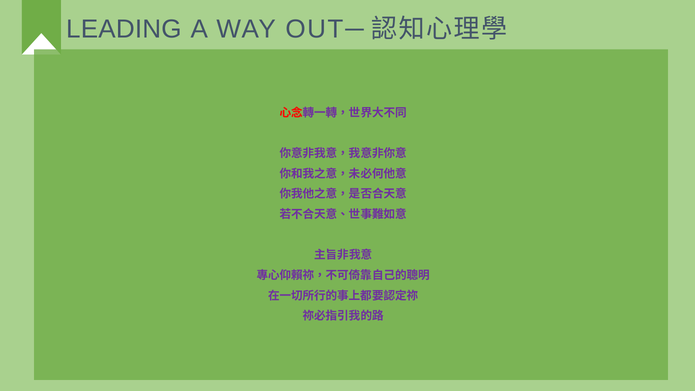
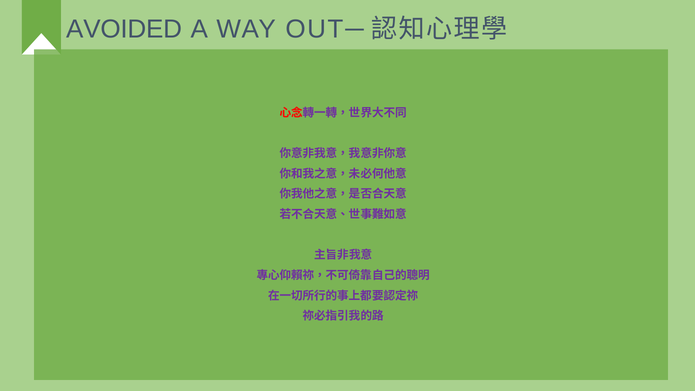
LEADING: LEADING -> AVOIDED (124, 29)
